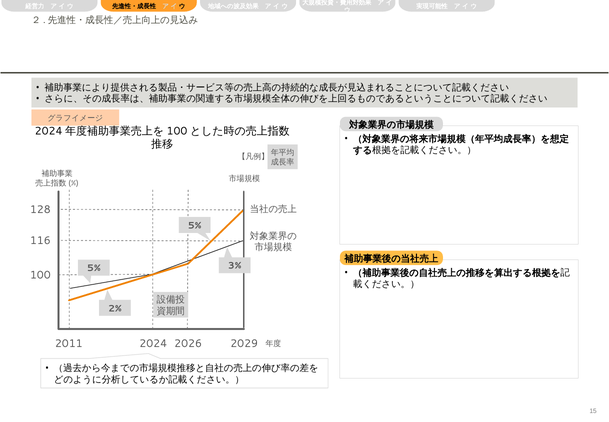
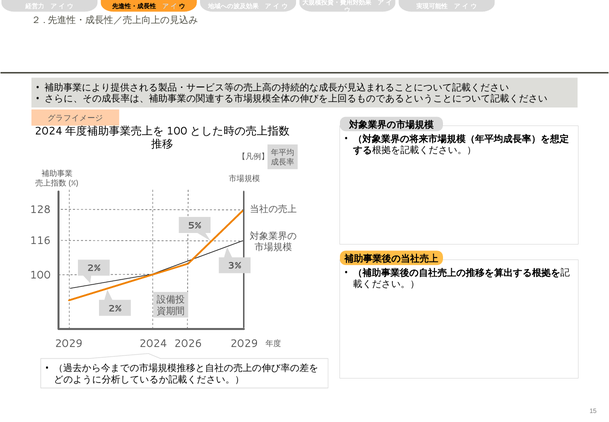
5%: 5% -> 2% (94, 268)
2011: 2011 -> 2029 (69, 343)
